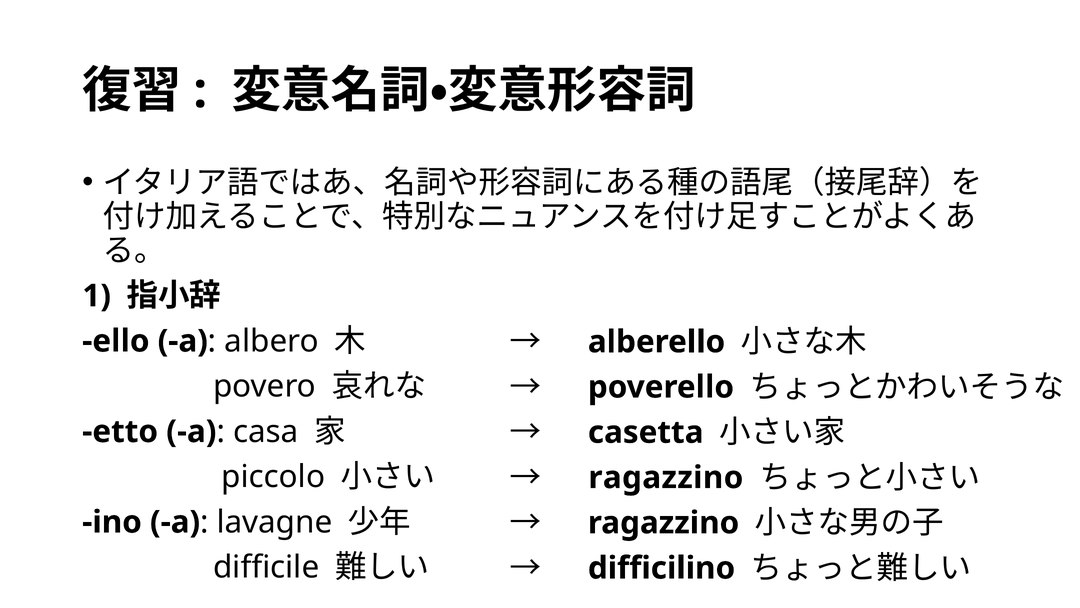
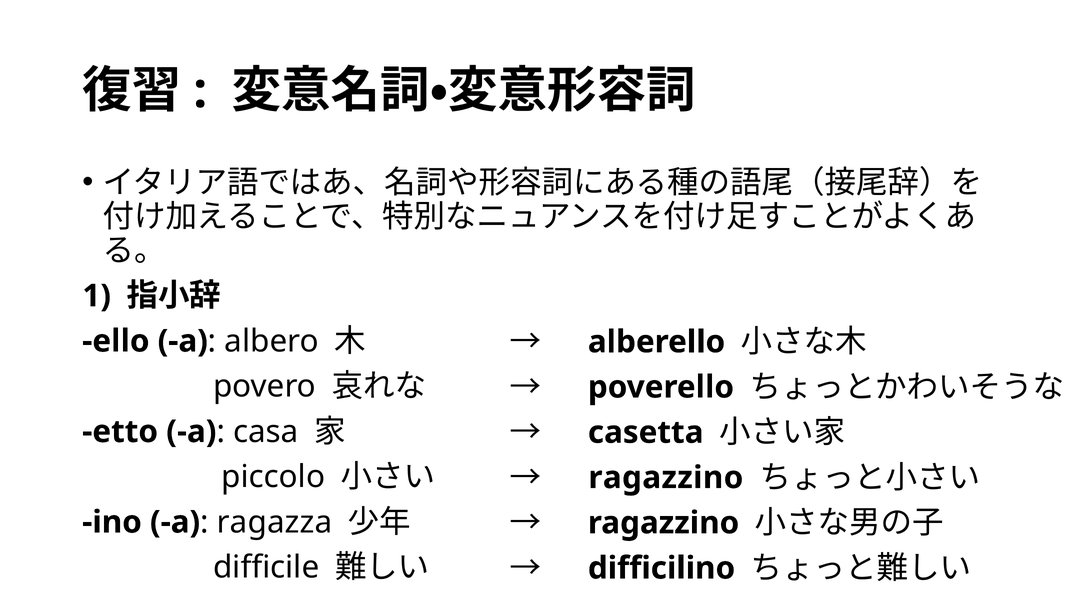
lavagne: lavagne -> ragazza (275, 522)
